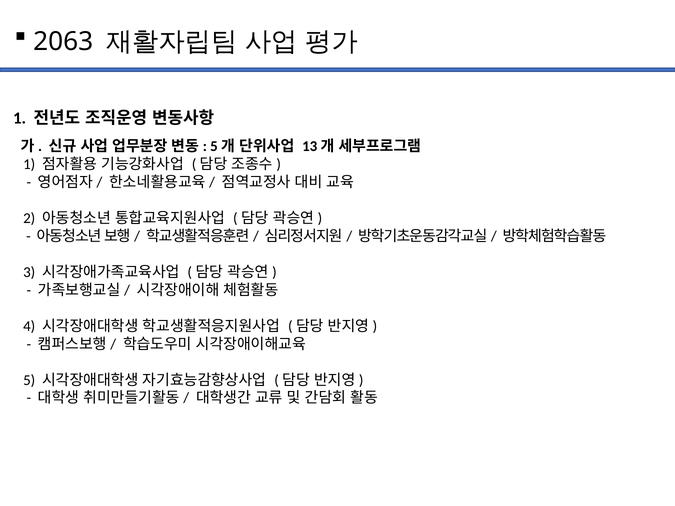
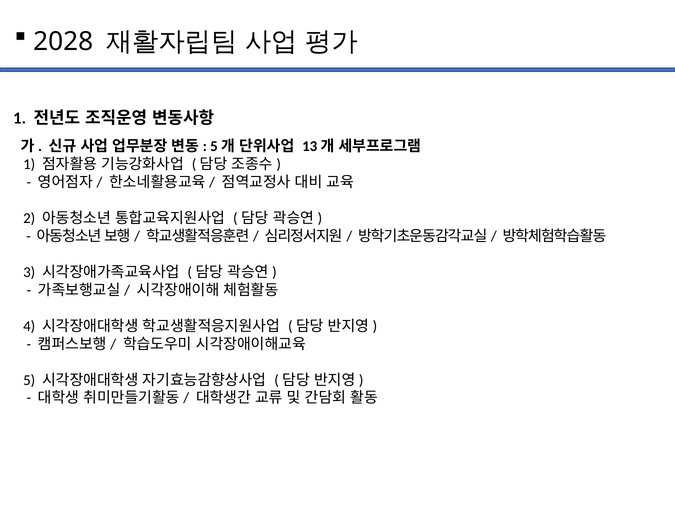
2063: 2063 -> 2028 (63, 42)
